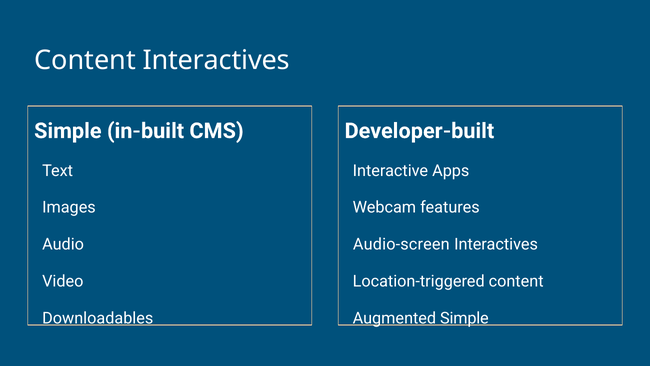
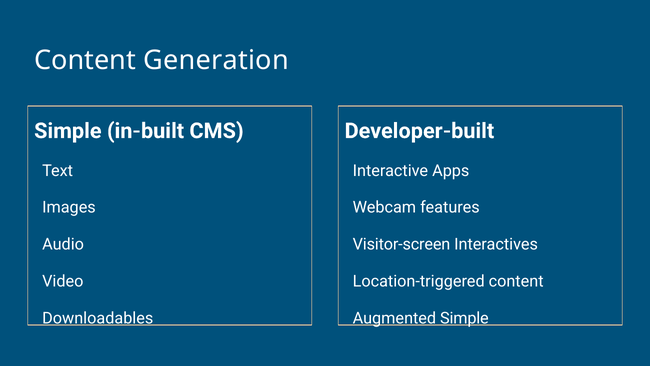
Content Interactives: Interactives -> Generation (216, 60)
Audio-screen: Audio-screen -> Visitor-screen (401, 244)
